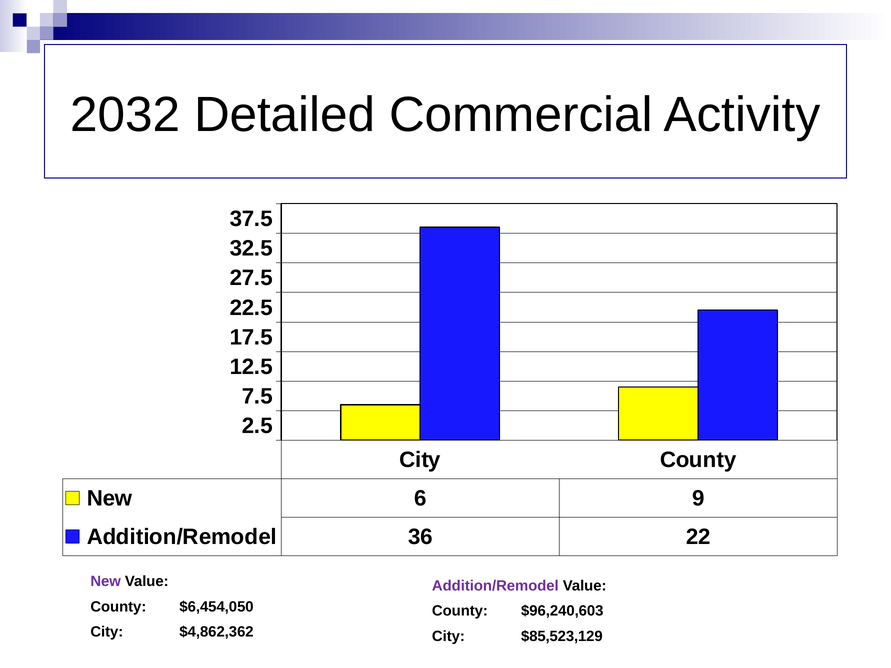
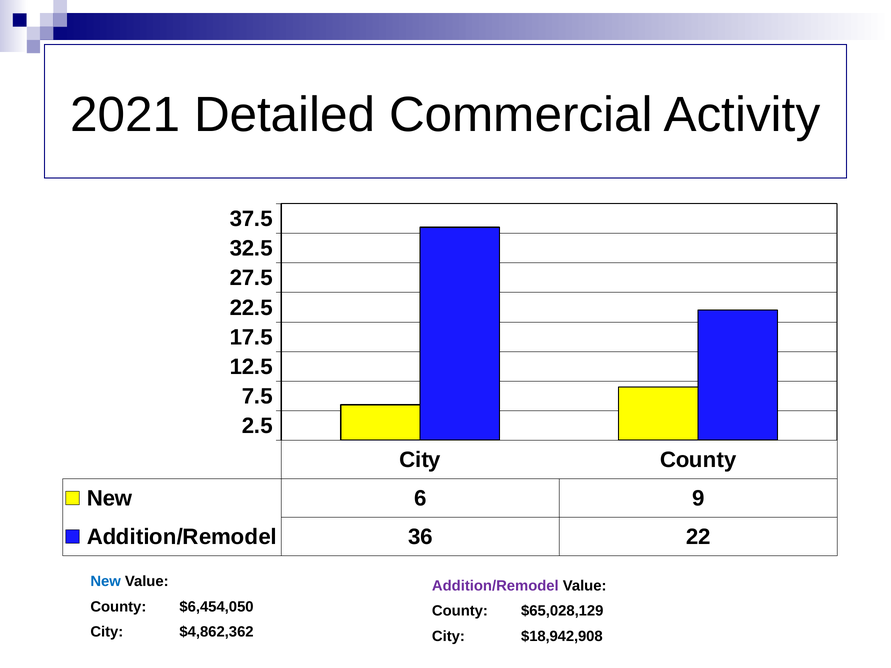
2032: 2032 -> 2021 (125, 115)
New colour: purple -> blue (106, 582)
$96,240,603: $96,240,603 -> $65,028,129 (562, 611)
$85,523,129: $85,523,129 -> $18,942,908 (562, 637)
